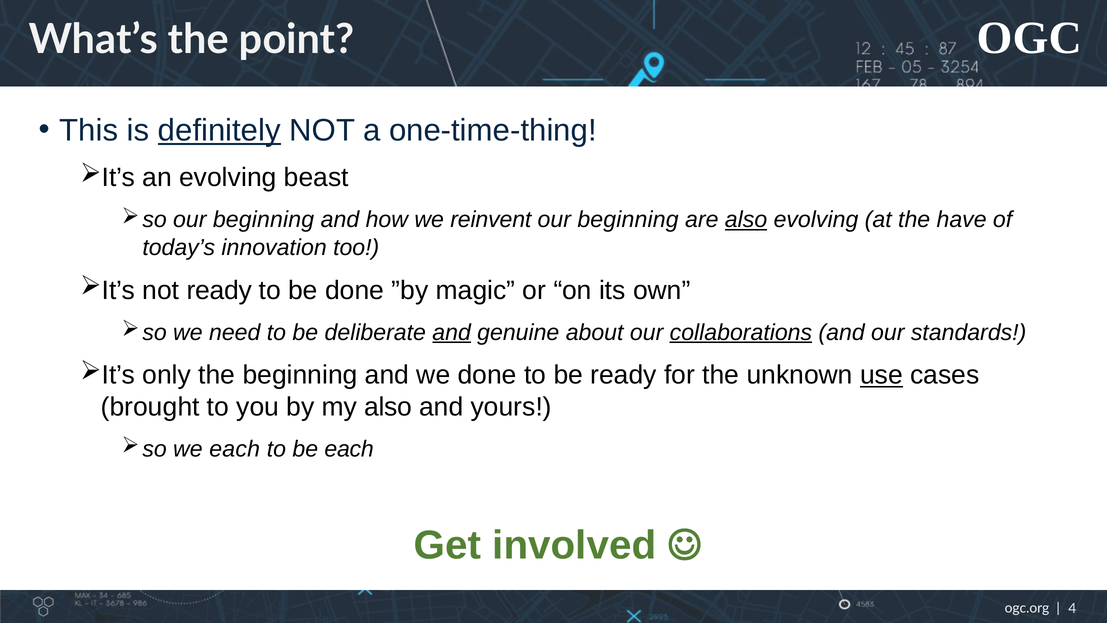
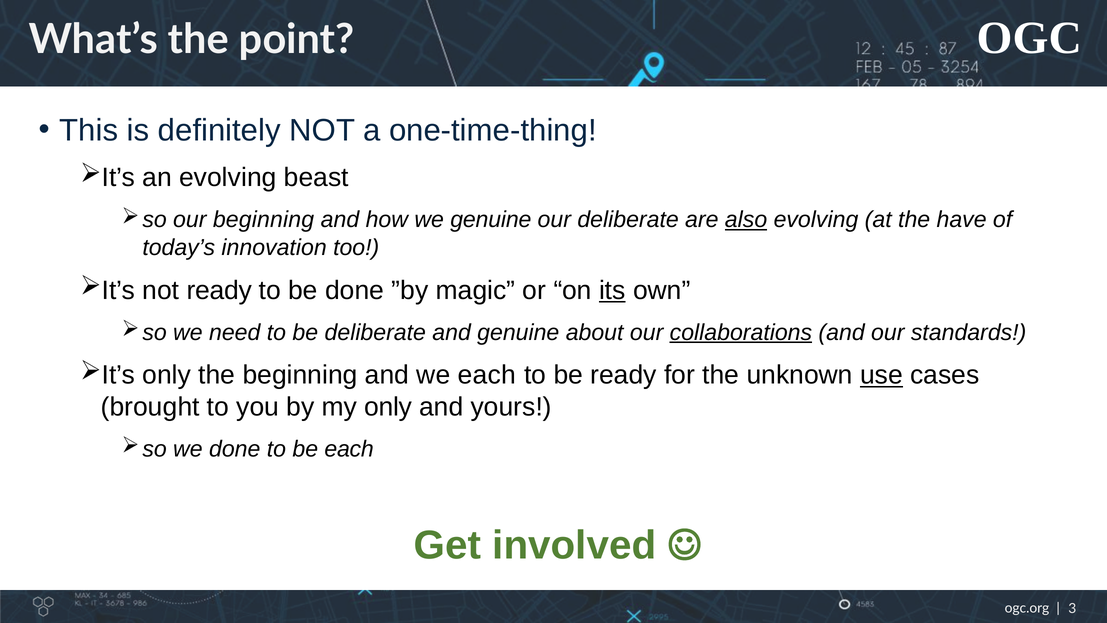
definitely underline: present -> none (219, 131)
we reinvent: reinvent -> genuine (491, 220)
beginning: beginning -> deliberate (628, 220)
its underline: none -> present (612, 290)
and underline: present -> none (452, 332)
we done: done -> each (487, 375)
my also: also -> only (388, 407)
we each: each -> done (235, 449)
4: 4 -> 3 (1072, 608)
